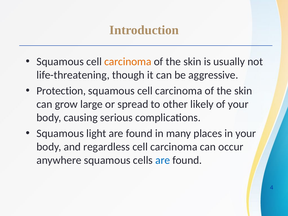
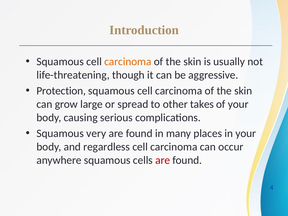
likely: likely -> takes (202, 104)
light: light -> very (96, 133)
are colour: blue -> red (163, 160)
